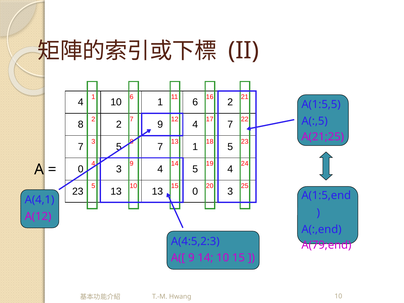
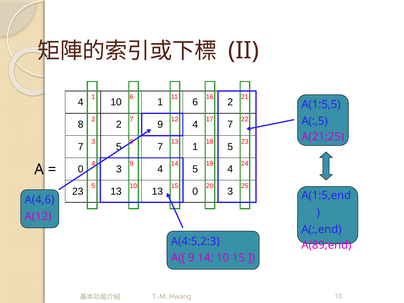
A(4,1: A(4,1 -> A(4,6 (40, 200)
A(79;end: A(79;end -> A(89;end (326, 245)
